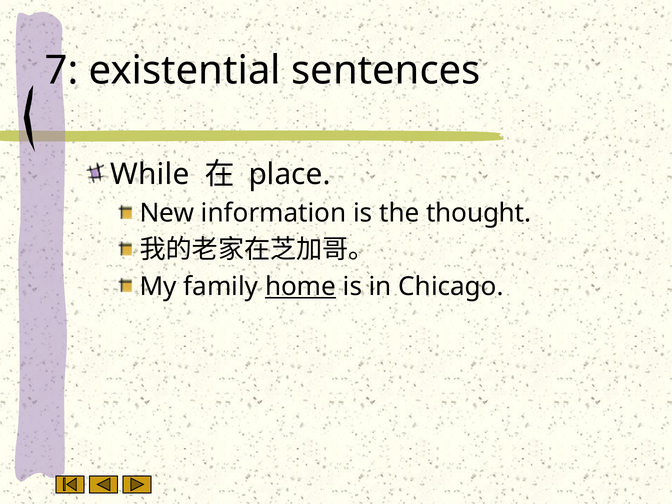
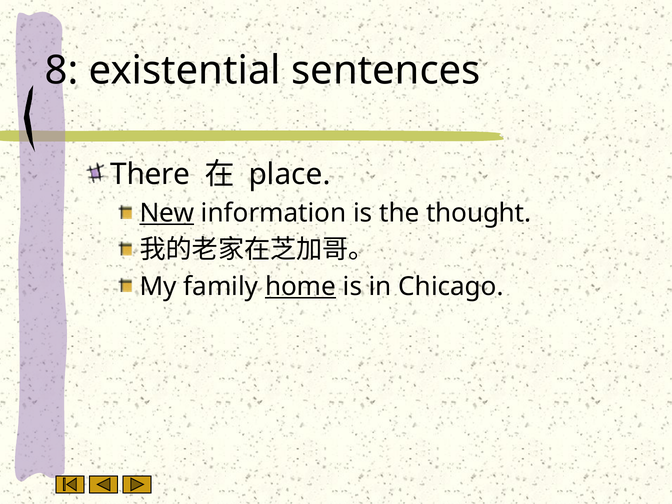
7: 7 -> 8 (62, 71)
While: While -> There (150, 175)
New underline: none -> present (167, 213)
